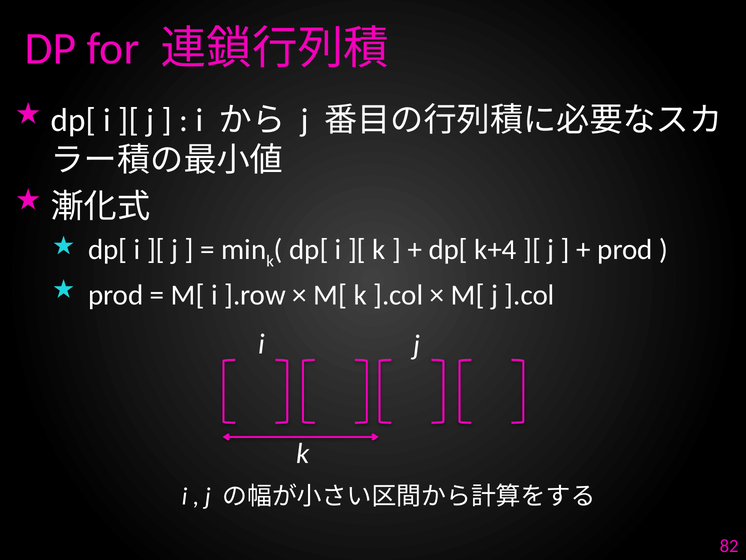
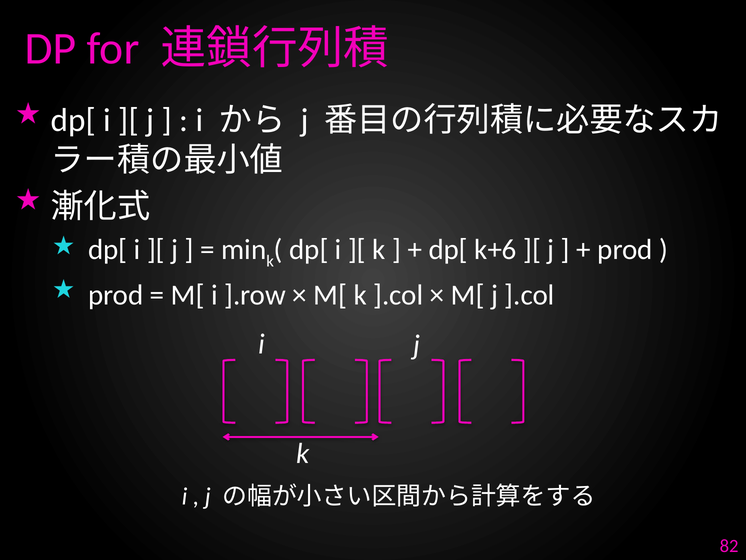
k+4: k+4 -> k+6 (496, 249)
